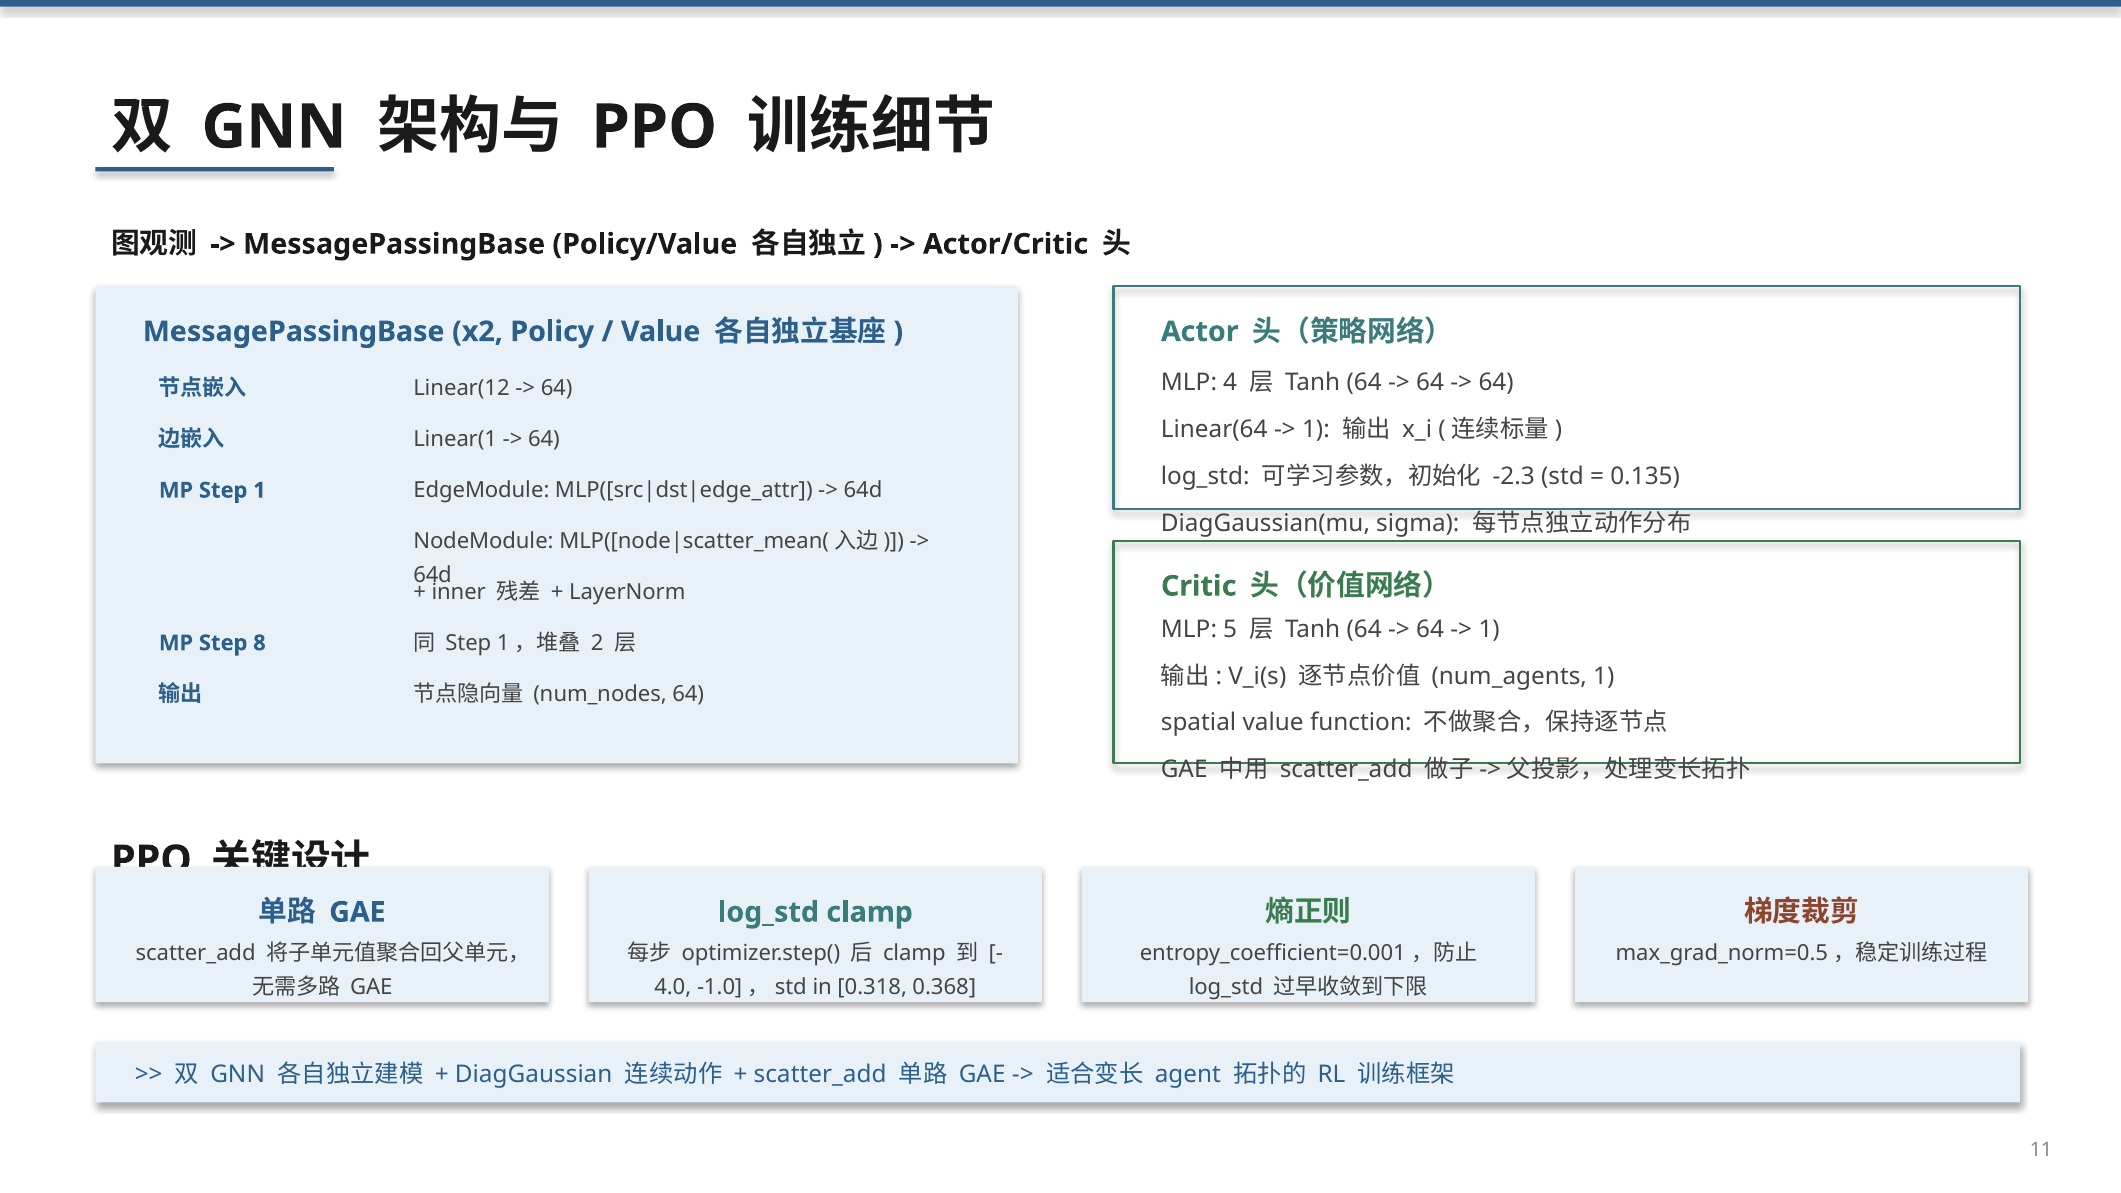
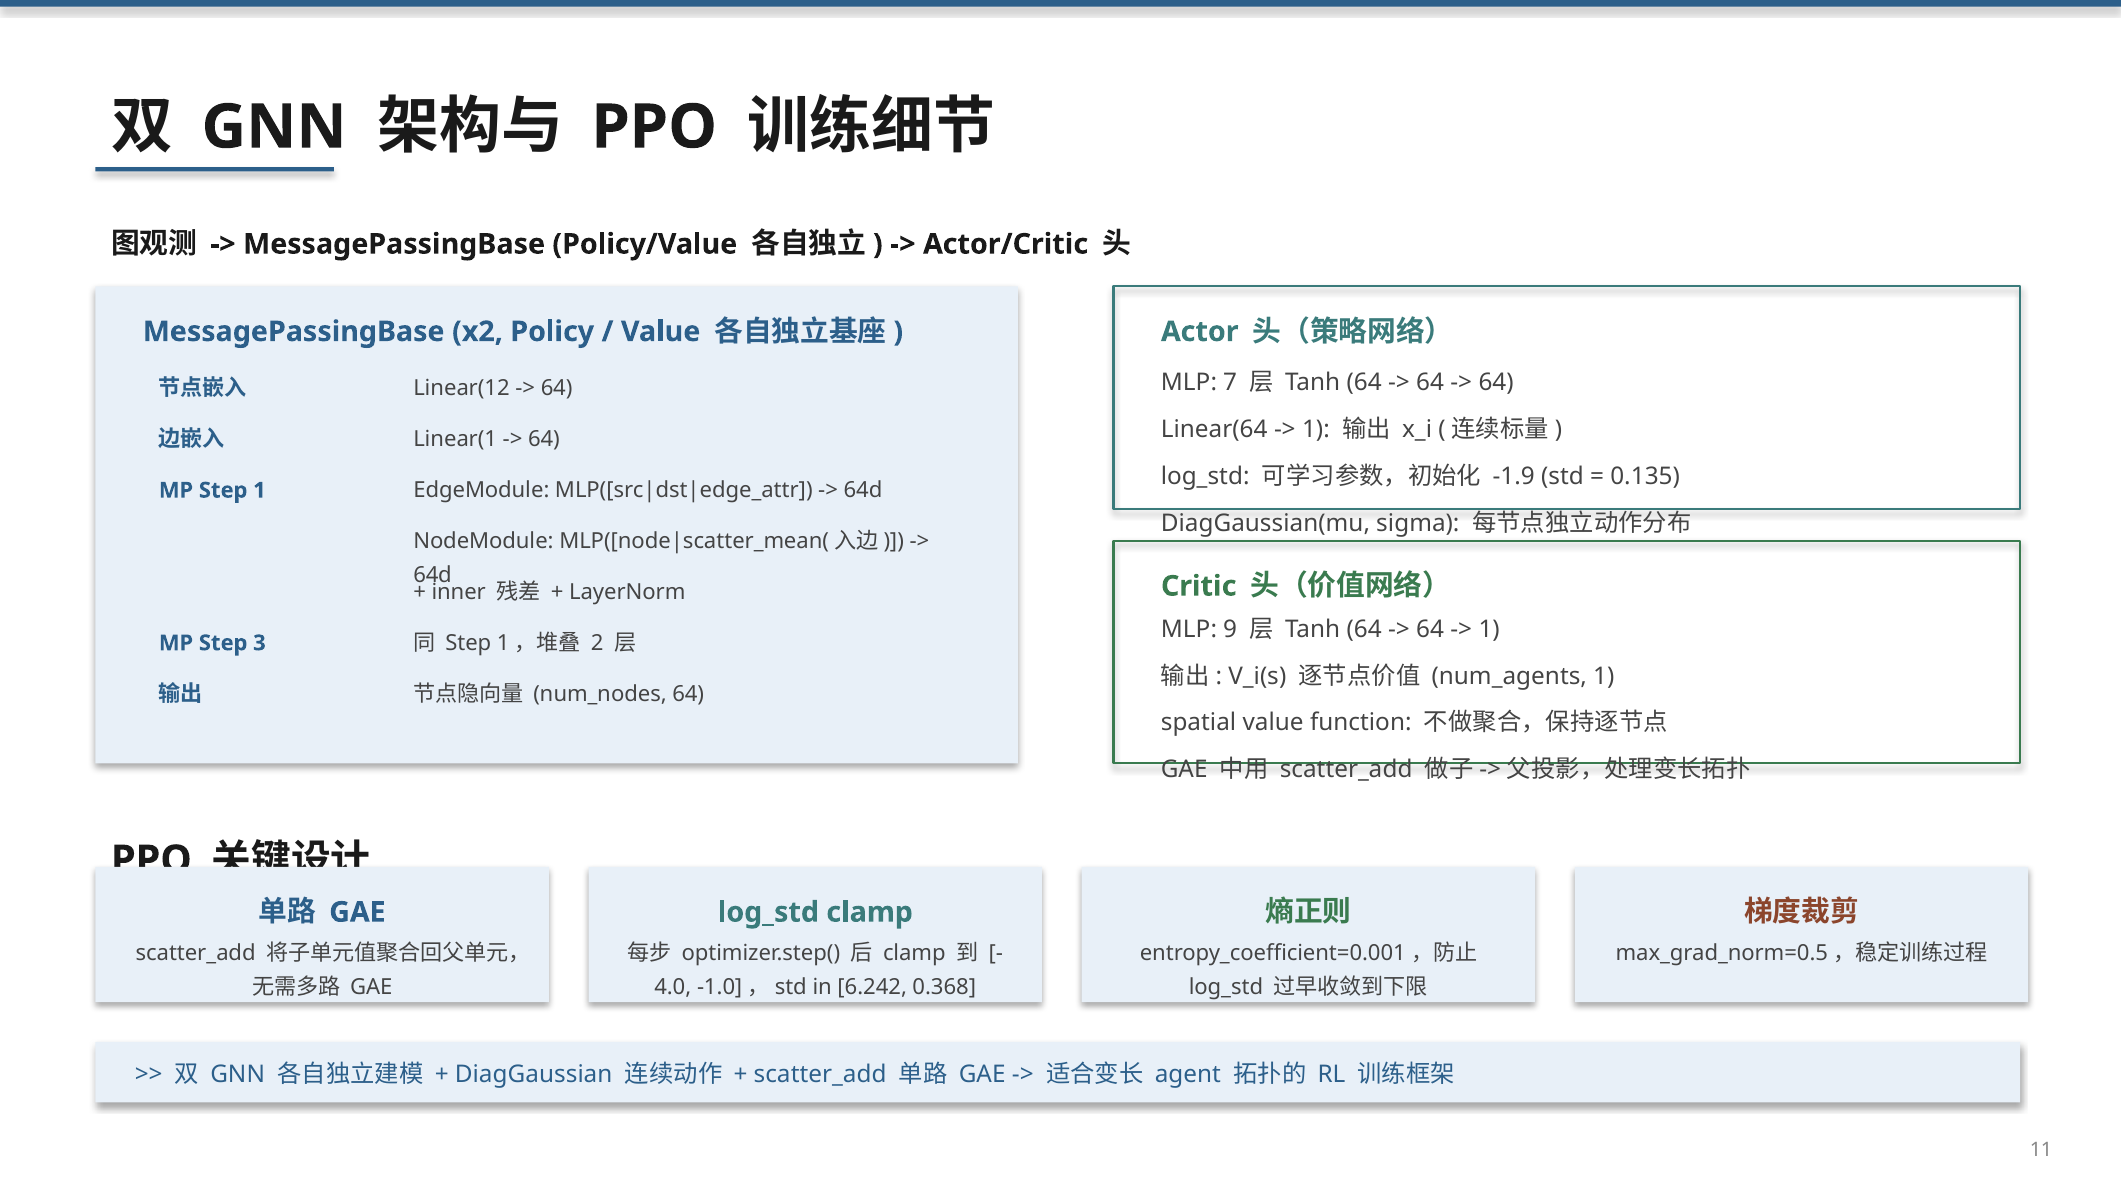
4: 4 -> 7 (1230, 383)
-2.3: -2.3 -> -1.9 (1514, 476)
5: 5 -> 9 (1230, 629)
8: 8 -> 3 (259, 643)
0.318: 0.318 -> 6.242 (872, 988)
